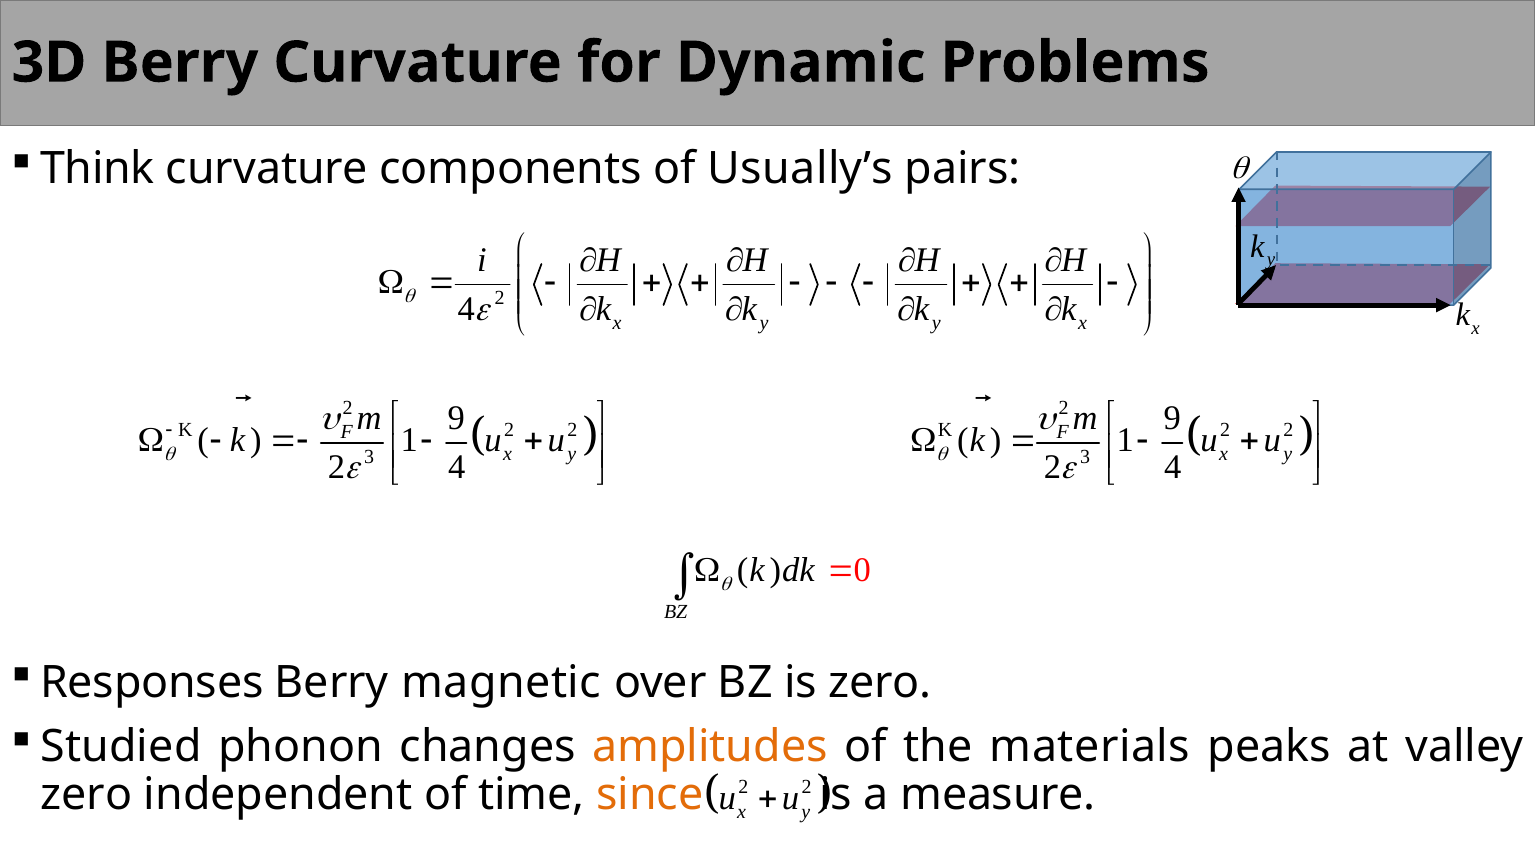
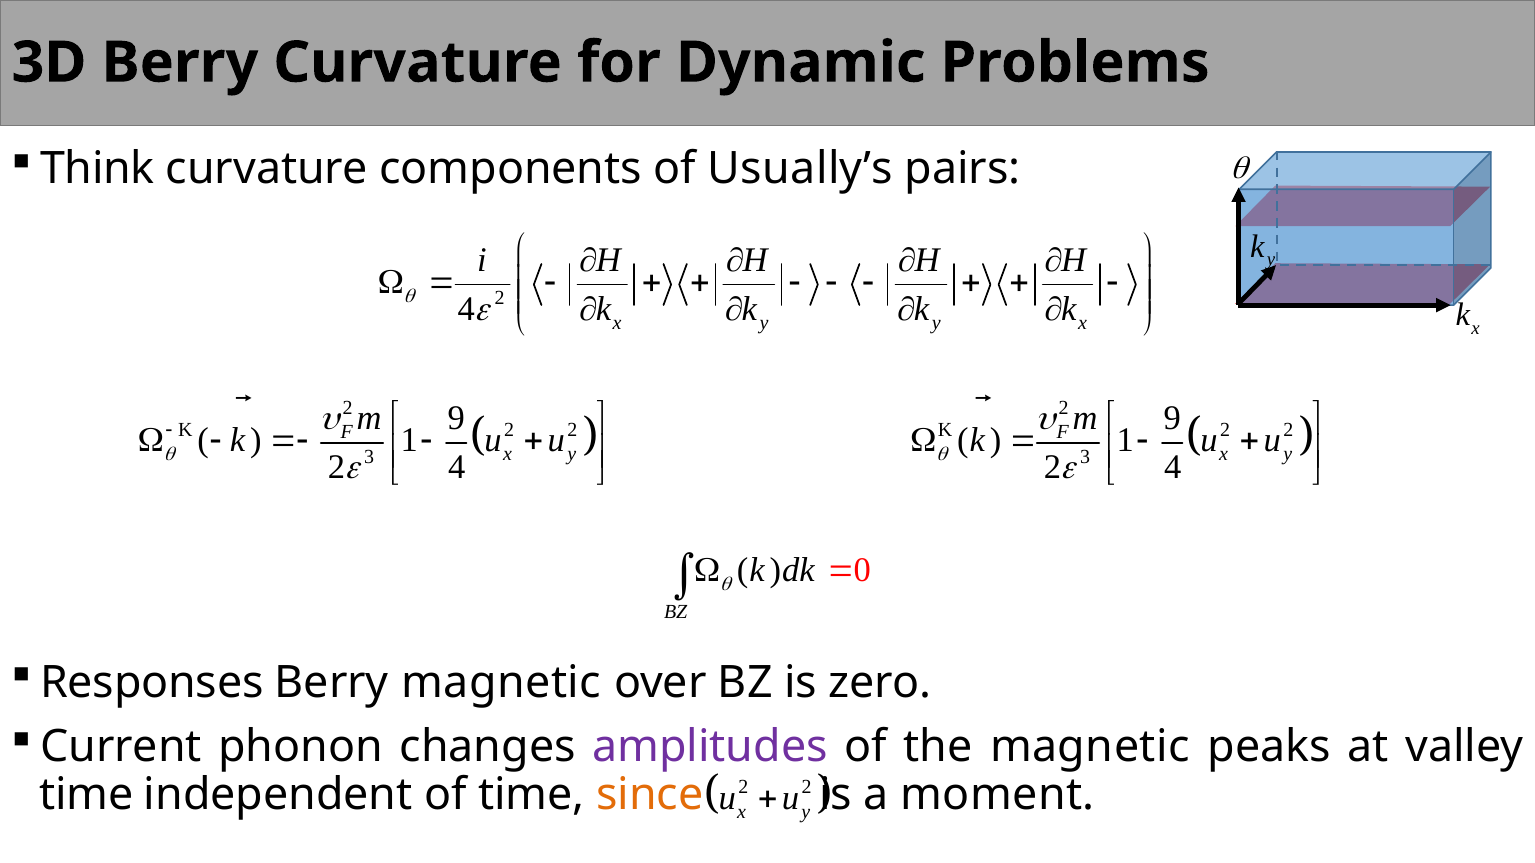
Studied: Studied -> Current (121, 747)
amplitudes colour: orange -> purple (710, 747)
the materials: materials -> magnetic (1090, 747)
zero: zero -> time (87, 795)
measure: measure -> moment (998, 795)
